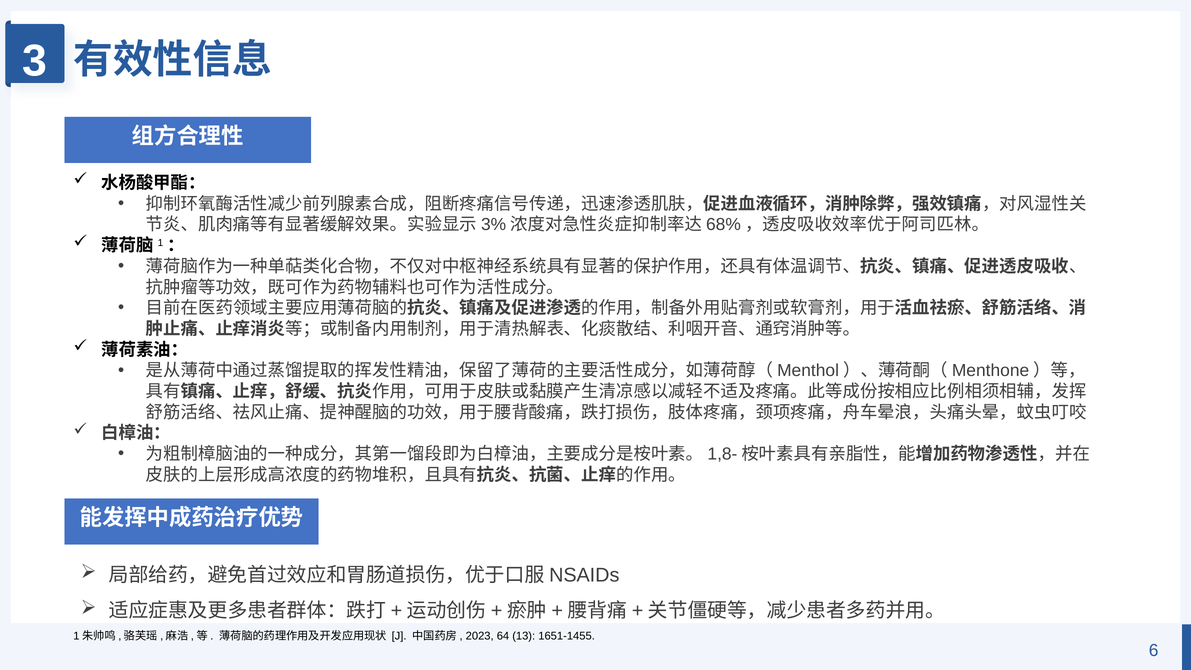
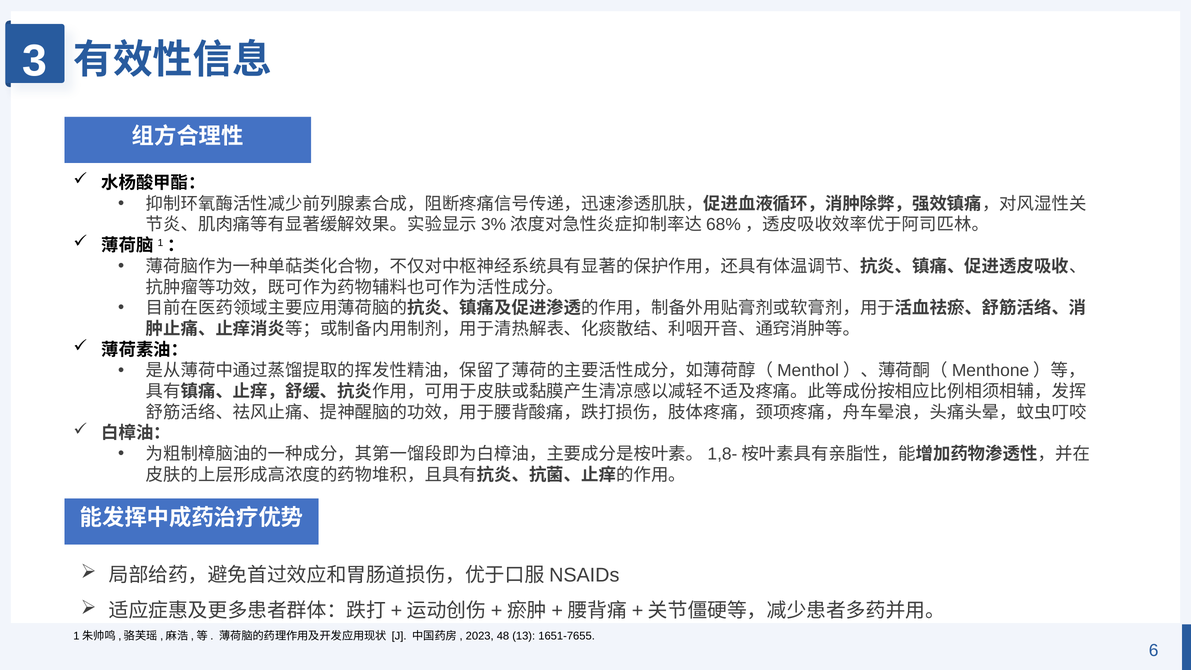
64: 64 -> 48 (503, 636)
1651-1455: 1651-1455 -> 1651-7655 (567, 636)
